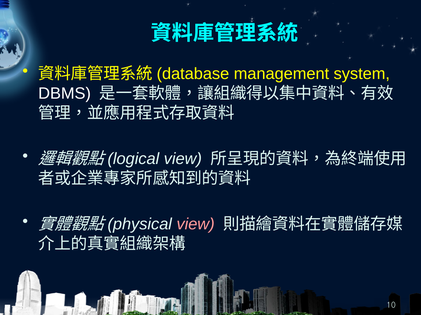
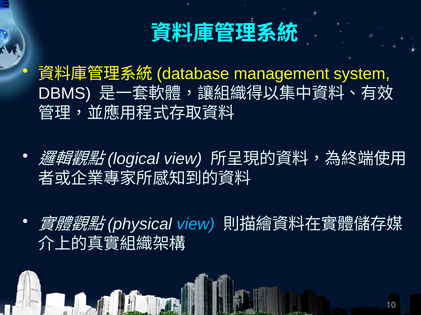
view colour: pink -> light blue (196, 225)
